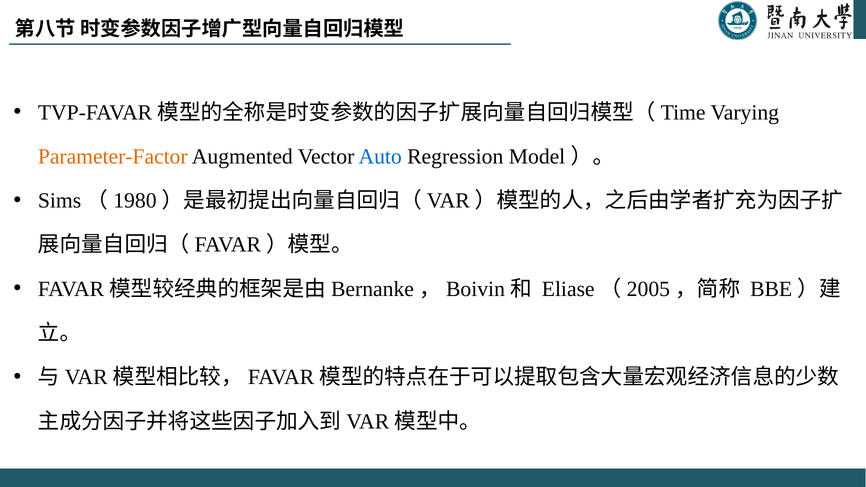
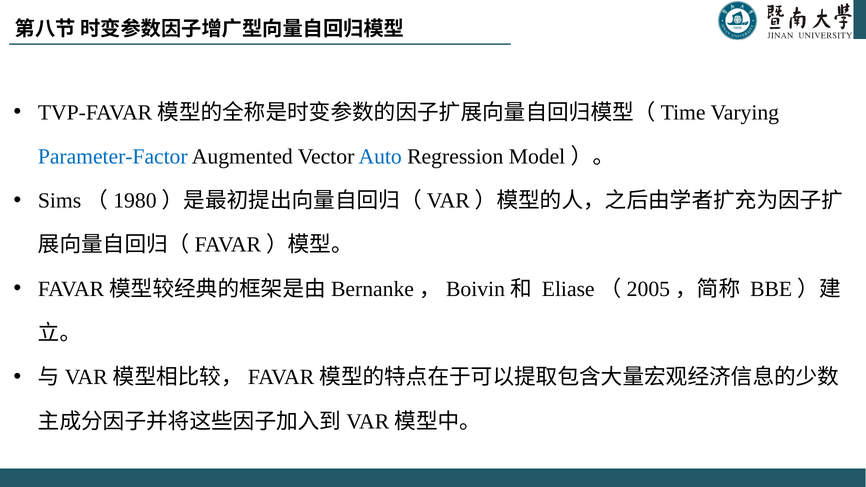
Parameter-Factor colour: orange -> blue (113, 157)
